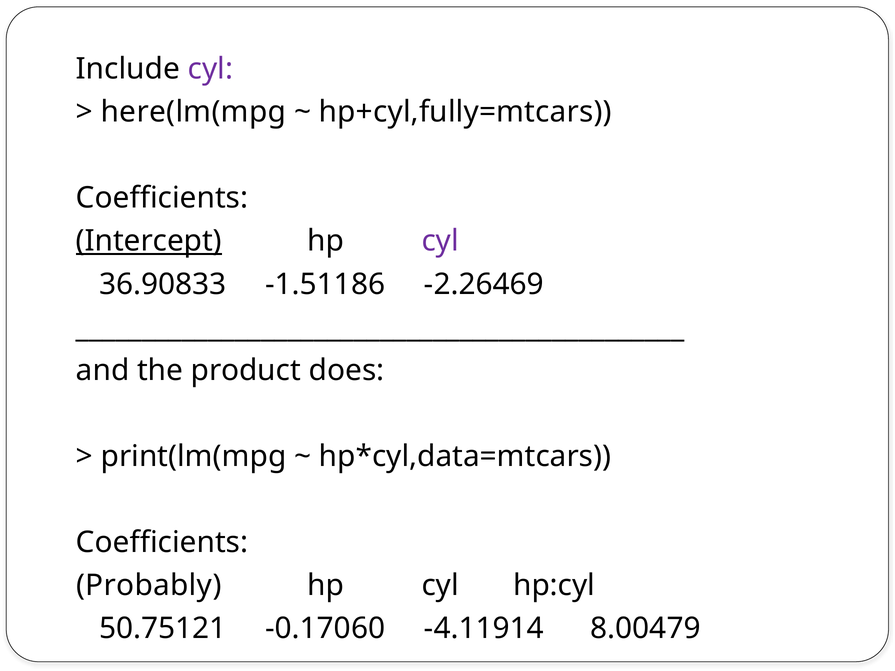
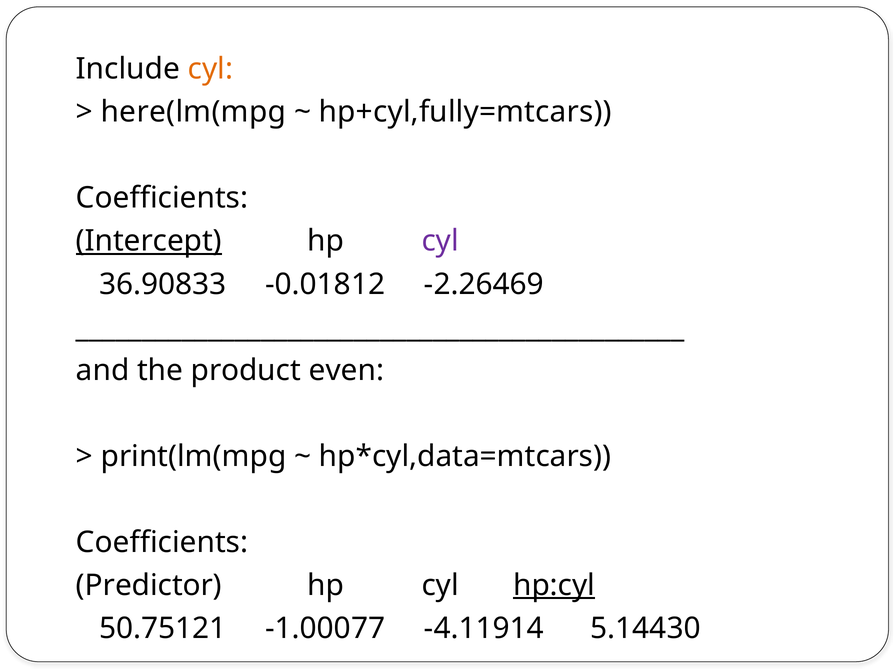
cyl colour: purple -> orange (210, 69)
-1.51186: -1.51186 -> -0.01812 (325, 284)
does: does -> even (346, 370)
Probably: Probably -> Predictor (149, 585)
hp:cyl underline: none -> present (554, 585)
-0.17060: -0.17060 -> -1.00077 (325, 628)
8.00479: 8.00479 -> 5.14430 (646, 628)
